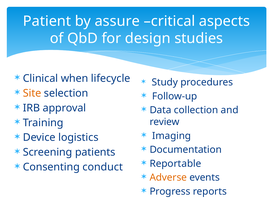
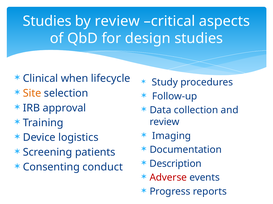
Patient: Patient -> Studies (47, 21)
by assure: assure -> review (117, 21)
Reportable: Reportable -> Description (176, 164)
Adverse colour: orange -> red (168, 178)
